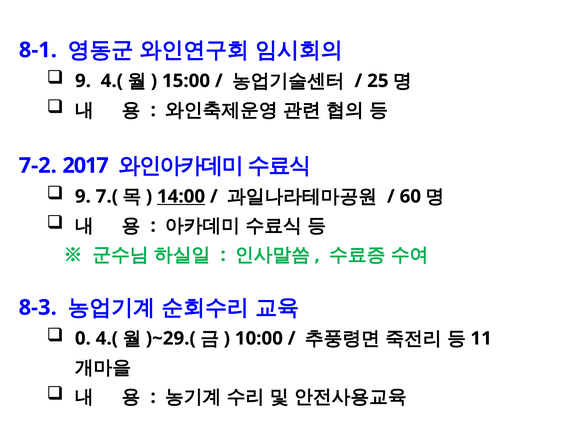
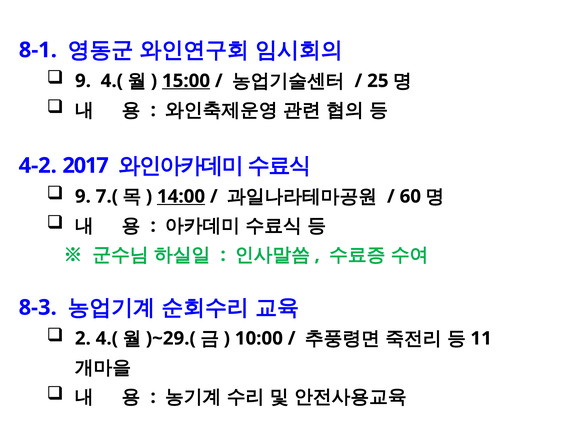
15:00 underline: none -> present (186, 81)
7-2: 7-2 -> 4-2 (38, 166)
0: 0 -> 2 (83, 339)
